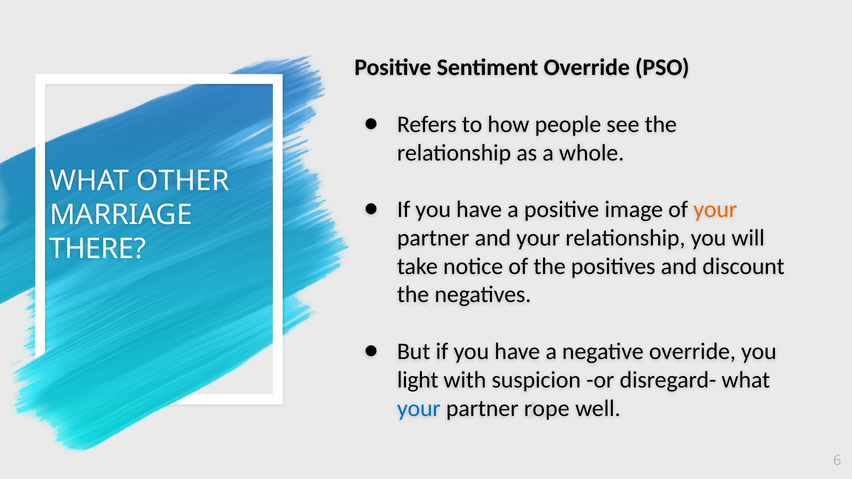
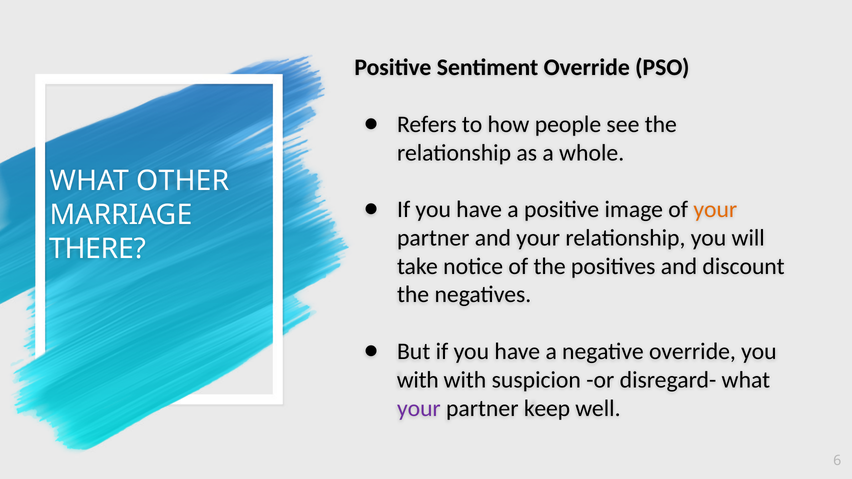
light: light -> with (418, 380)
your colour: blue -> purple (419, 408)
rope: rope -> keep (547, 408)
